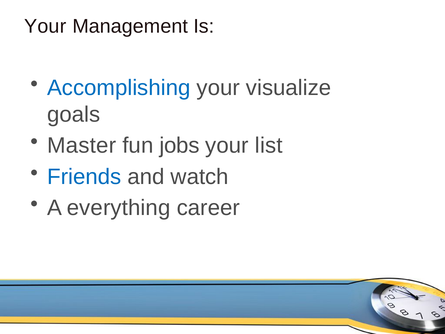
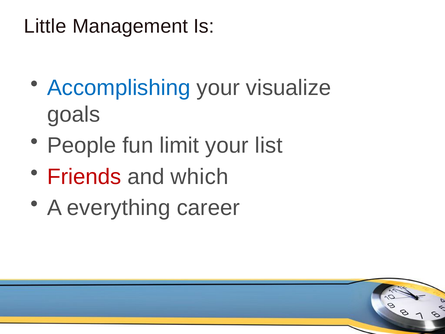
Your: Your -> Little (45, 26)
Master: Master -> People (82, 145)
jobs: jobs -> limit (179, 145)
Friends colour: blue -> red (84, 177)
watch: watch -> which (200, 177)
